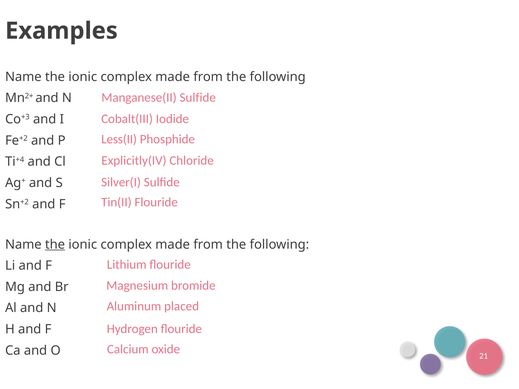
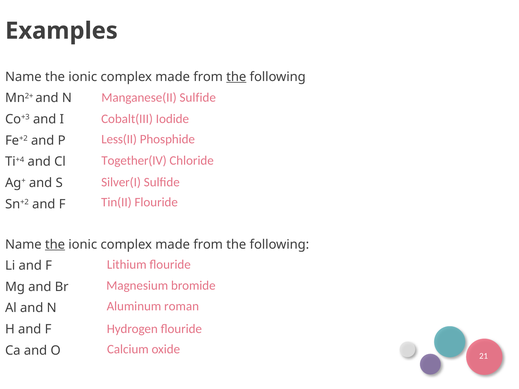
the underline: none -> present (236, 77)
Explicitly(IV: Explicitly(IV -> Together(IV (134, 161)
placed: placed -> roman (182, 307)
